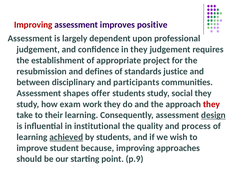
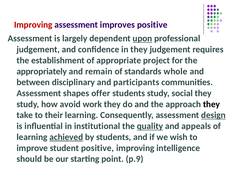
upon underline: none -> present (142, 38)
resubmission: resubmission -> appropriately (42, 71)
defines: defines -> remain (99, 71)
justice: justice -> whole (176, 71)
exam: exam -> avoid (70, 104)
they colour: red -> black (211, 104)
quality underline: none -> present (150, 126)
process: process -> appeals (196, 126)
student because: because -> positive (97, 148)
approaches: approaches -> intelligence (178, 148)
